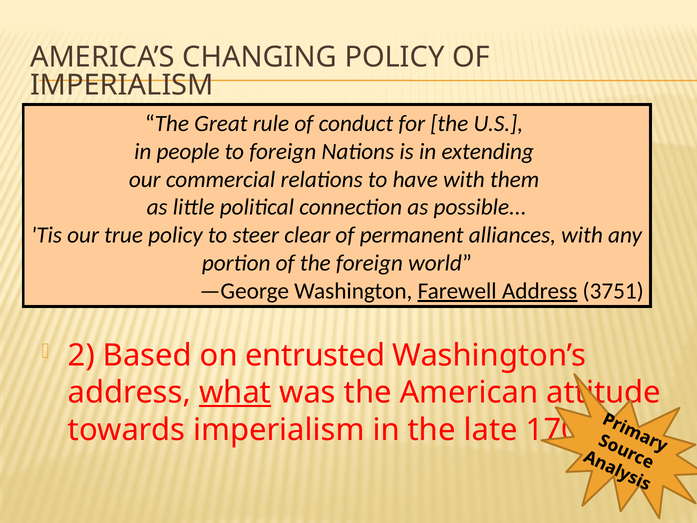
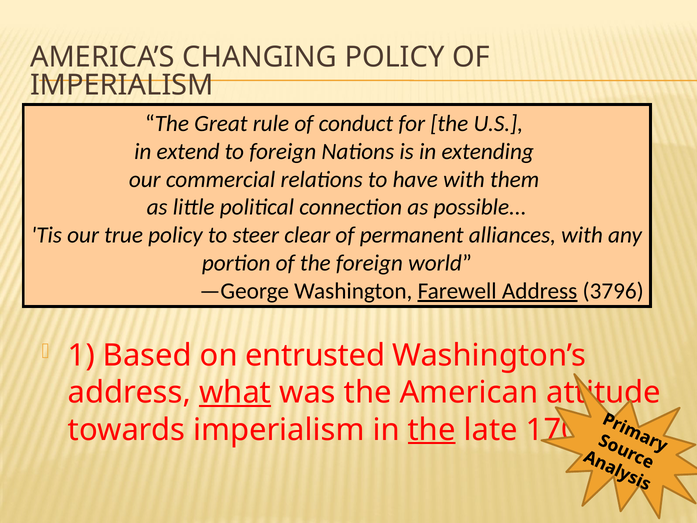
people: people -> extend (188, 151)
3751: 3751 -> 3796 (613, 291)
2: 2 -> 1 (81, 355)
the underline: none -> present (432, 430)
